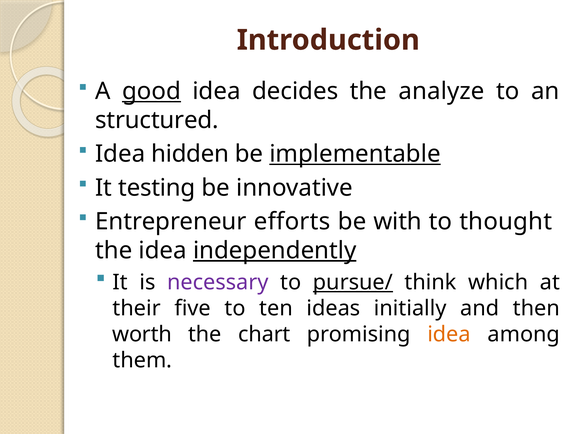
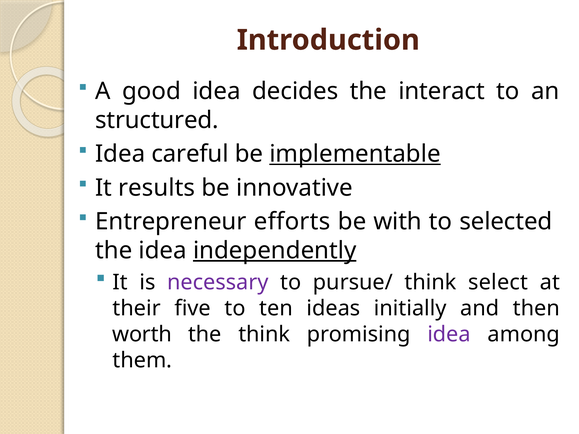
good underline: present -> none (151, 91)
analyze: analyze -> interact (442, 91)
hidden: hidden -> careful (190, 154)
testing: testing -> results (157, 188)
thought: thought -> selected (506, 222)
pursue/ underline: present -> none (353, 282)
which: which -> select (498, 282)
the chart: chart -> think (264, 335)
idea colour: orange -> purple (449, 335)
